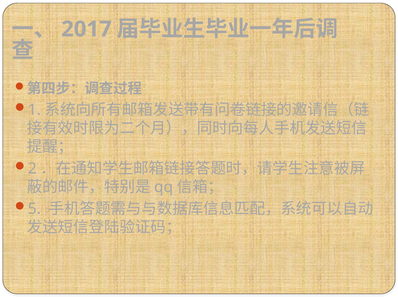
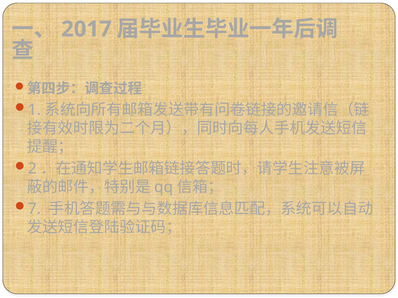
5: 5 -> 7 (34, 209)
